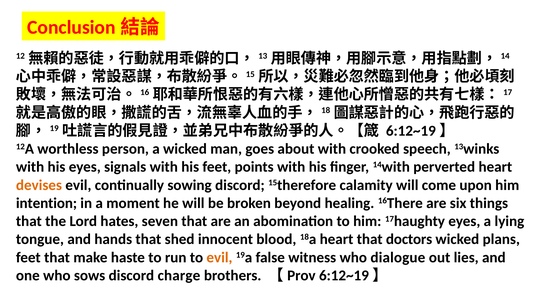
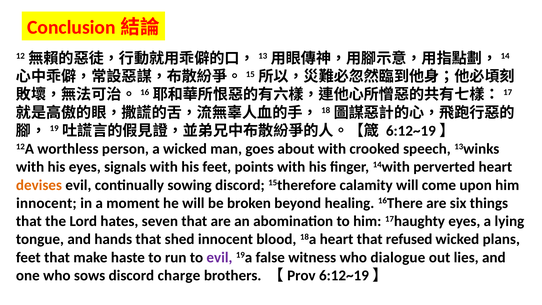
intention: intention -> innocent (46, 203)
doctors: doctors -> refused (409, 239)
evil colour: orange -> purple (219, 257)
